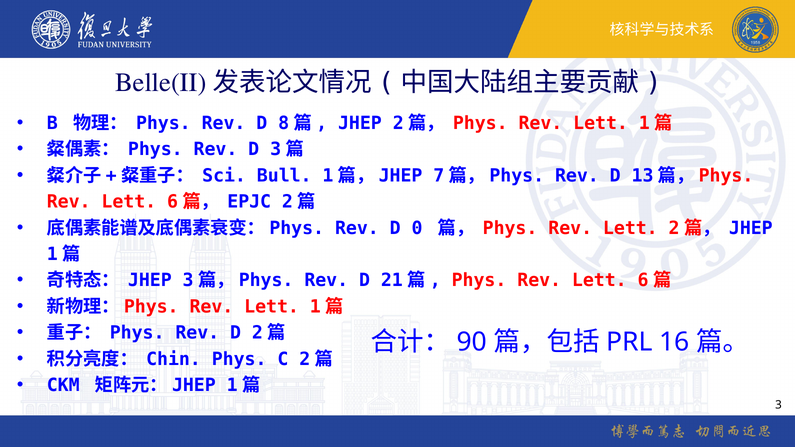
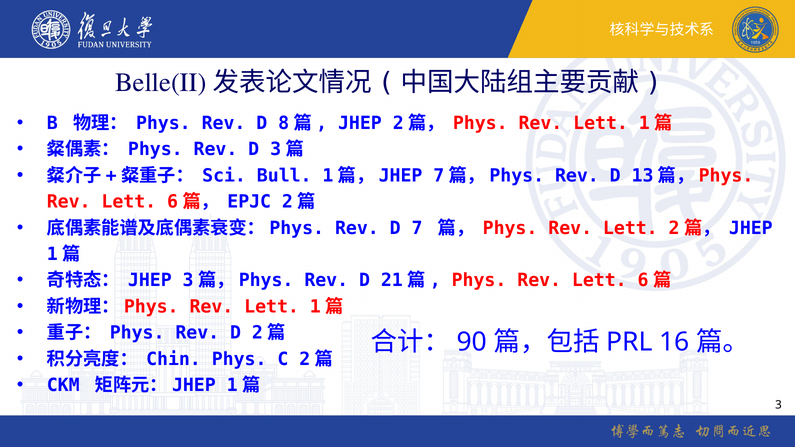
0: 0 -> 7 (417, 228)
